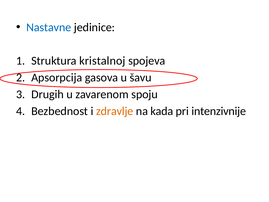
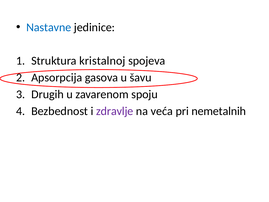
zdravlje colour: orange -> purple (115, 111)
kada: kada -> veća (162, 111)
intenzivnije: intenzivnije -> nemetalnih (219, 111)
